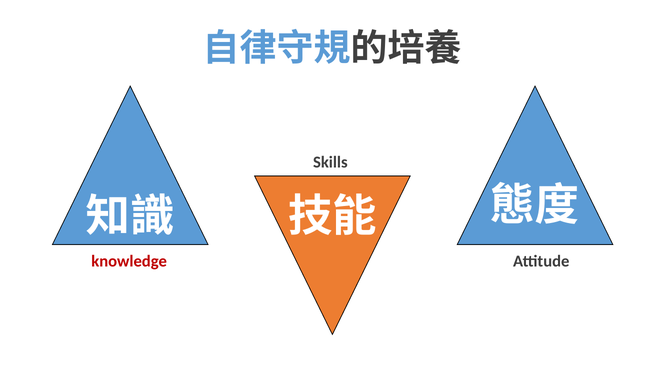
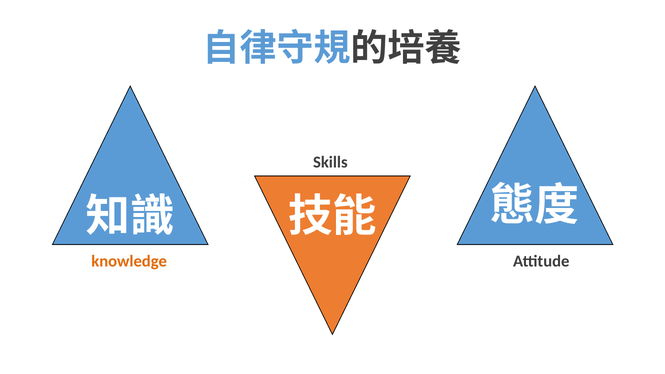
knowledge colour: red -> orange (129, 261)
